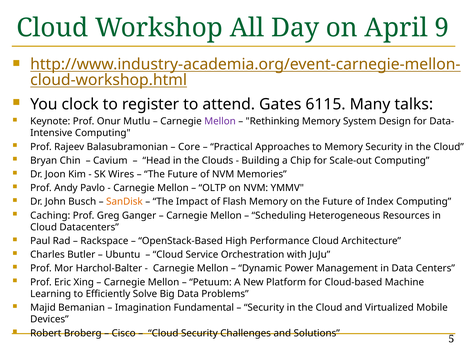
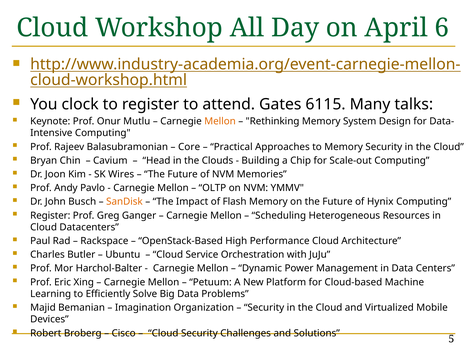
9: 9 -> 6 (442, 28)
Mellon colour: purple -> orange (220, 121)
Index: Index -> Hynix (380, 202)
Caching: Caching -> Register (50, 216)
Fundamental: Fundamental -> Organization (204, 308)
